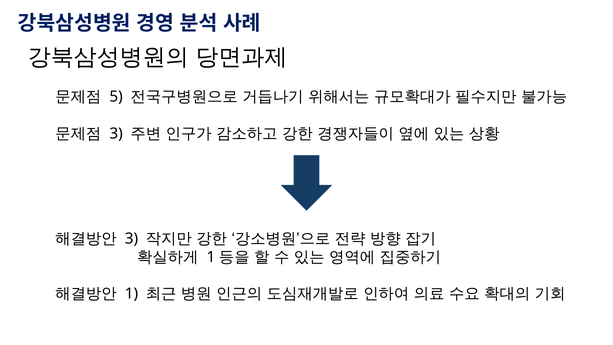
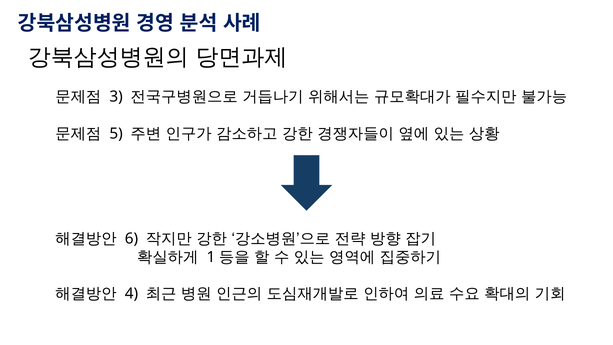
5: 5 -> 3 (116, 97)
3: 3 -> 5 (116, 134)
3: 3 -> 6 (131, 239)
1: 1 -> 4 (131, 294)
